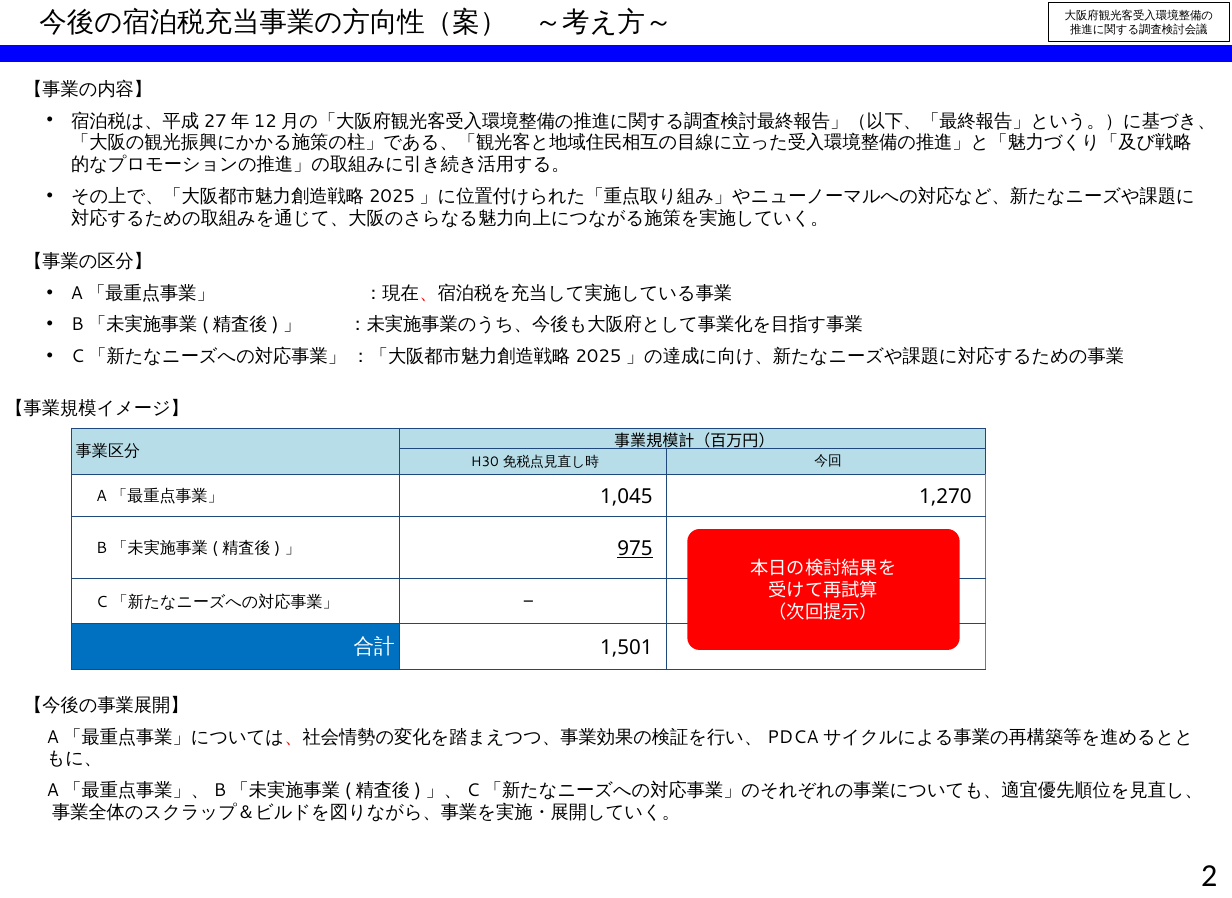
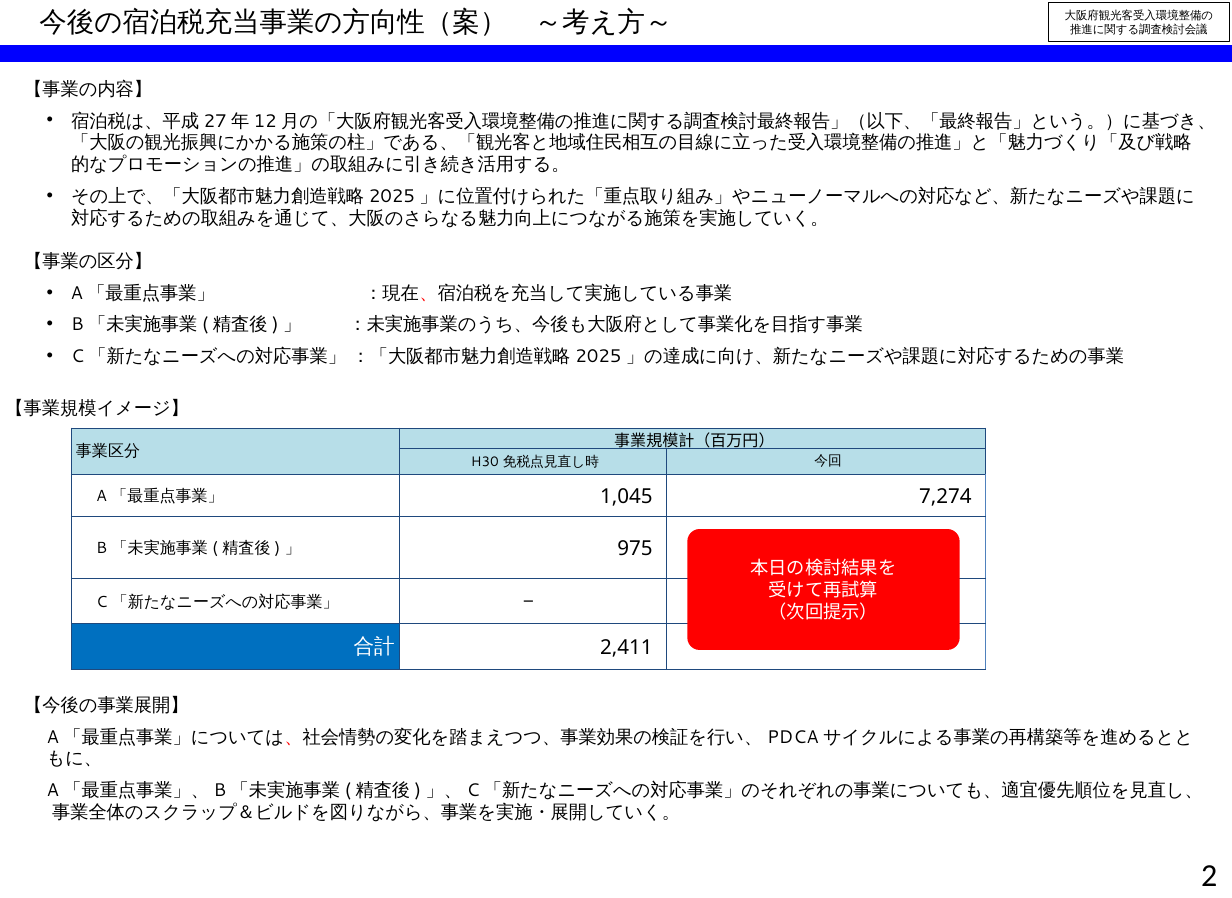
1,270: 1,270 -> 7,274 (945, 496)
975 underline: present -> none (635, 548)
1,501: 1,501 -> 2,411 (626, 648)
